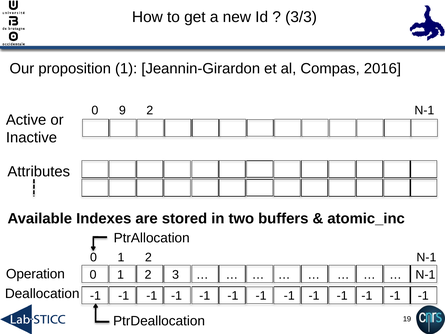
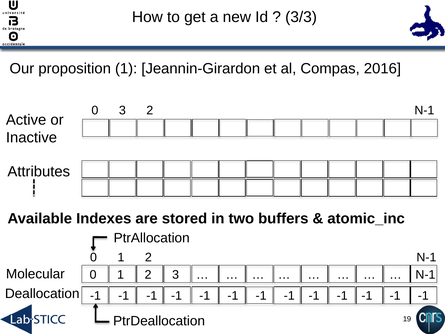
0 9: 9 -> 3 (122, 110)
Operation: Operation -> Molecular (35, 274)
